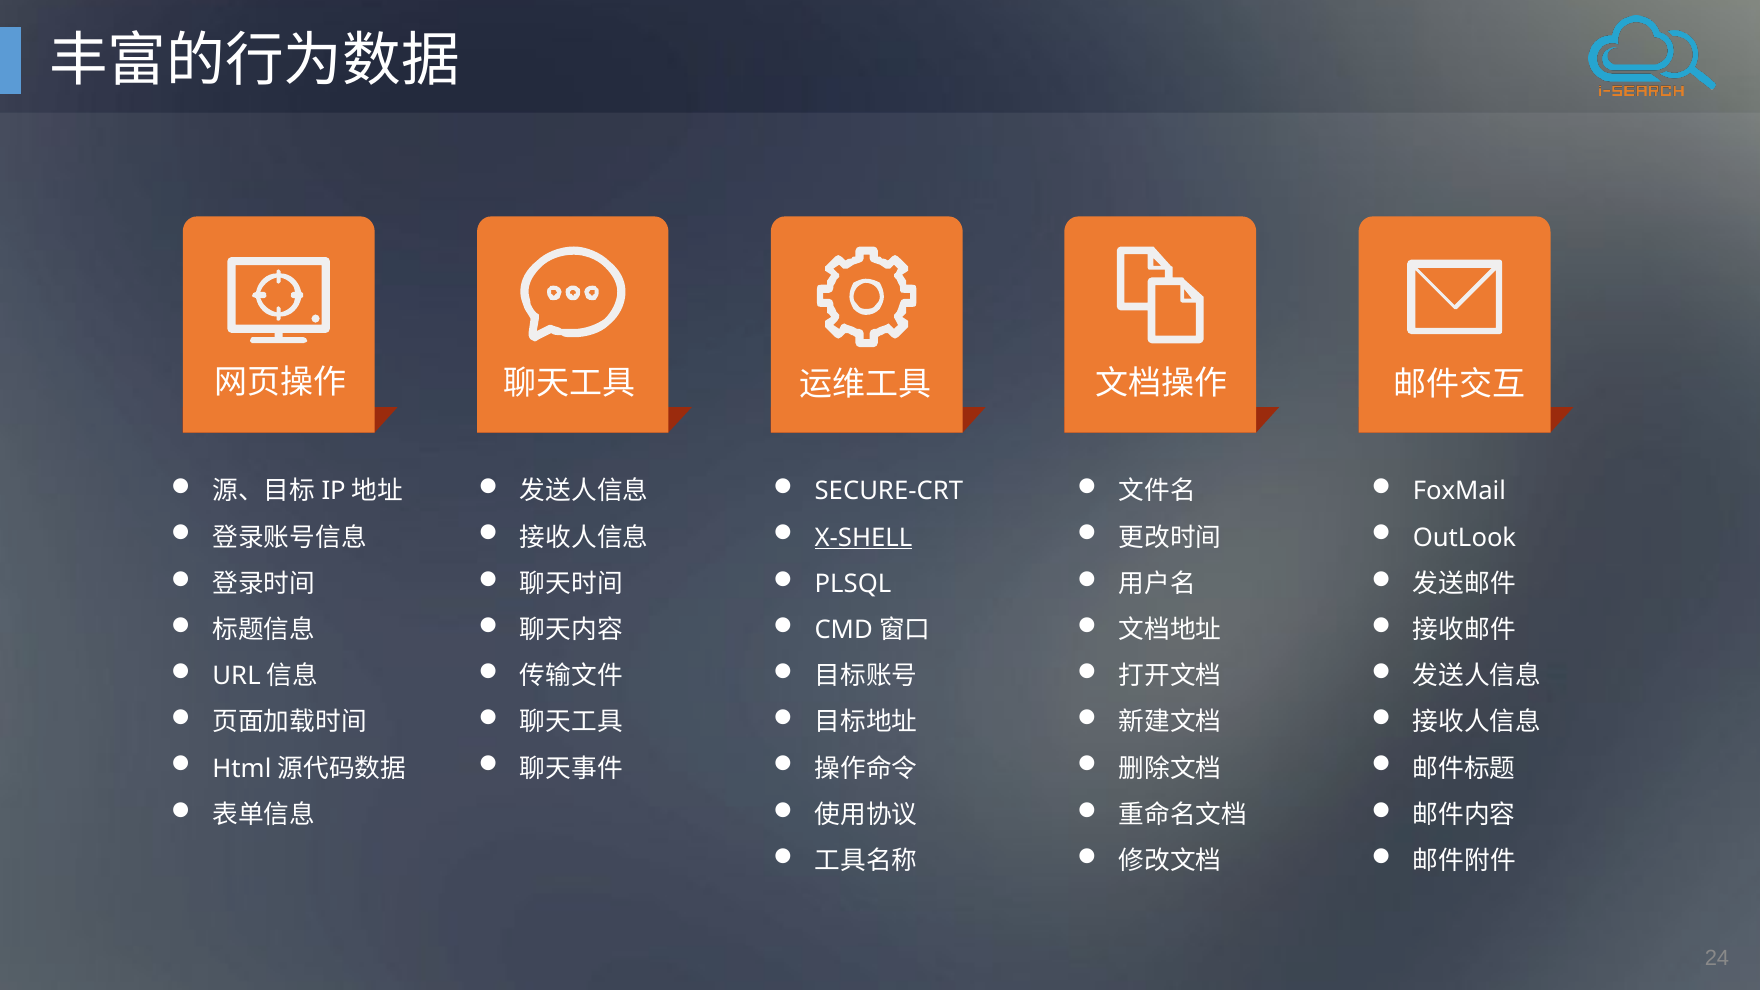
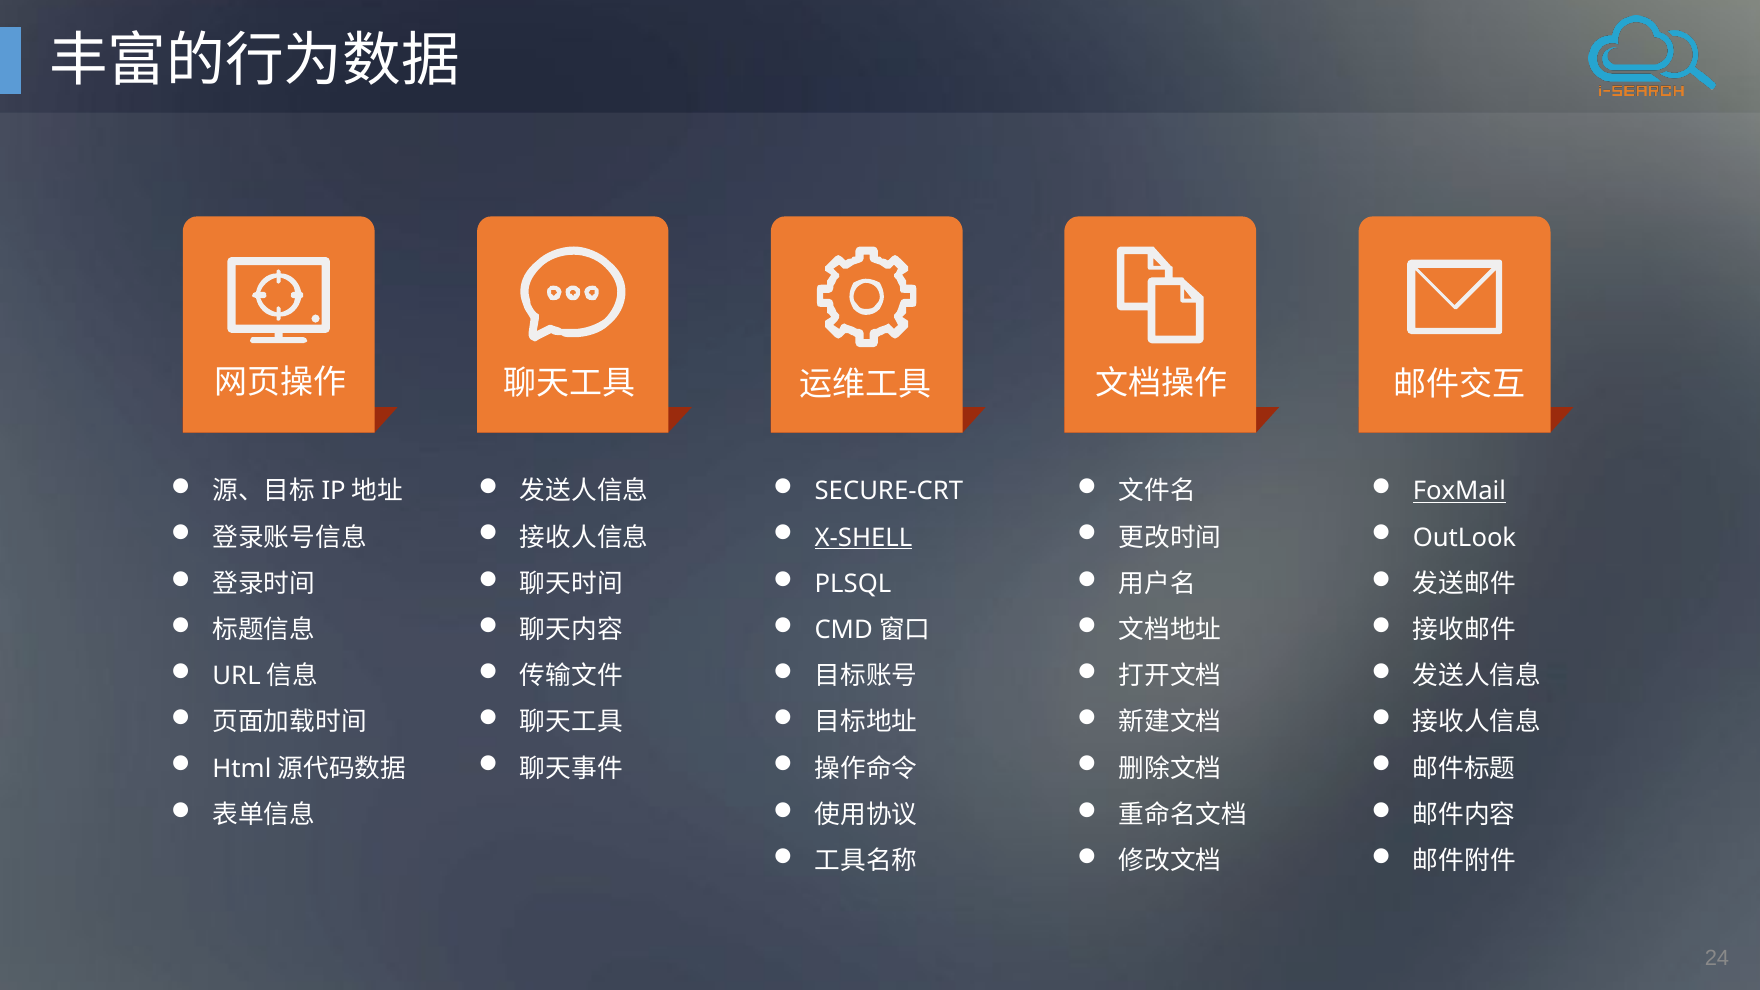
FoxMail underline: none -> present (1459, 491)
